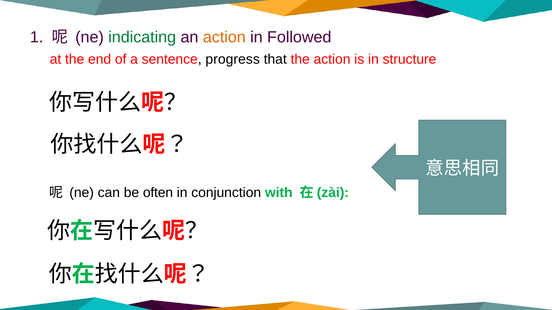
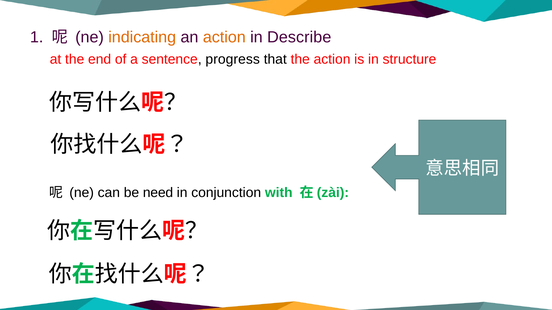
indicating colour: green -> orange (142, 37)
Followed: Followed -> Describe (299, 37)
often: often -> need (158, 193)
